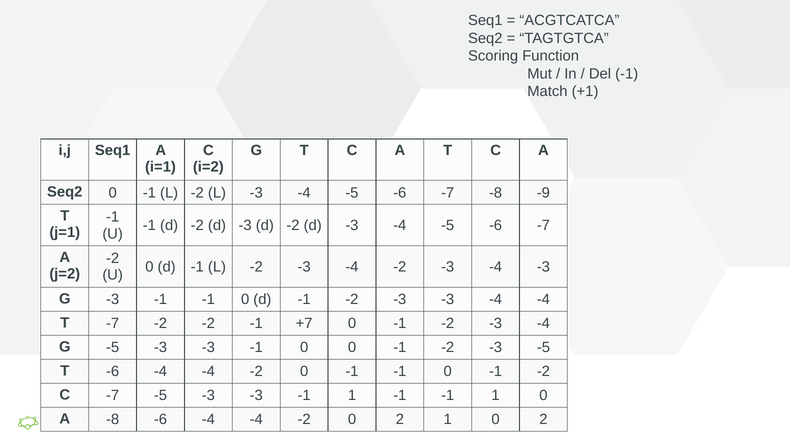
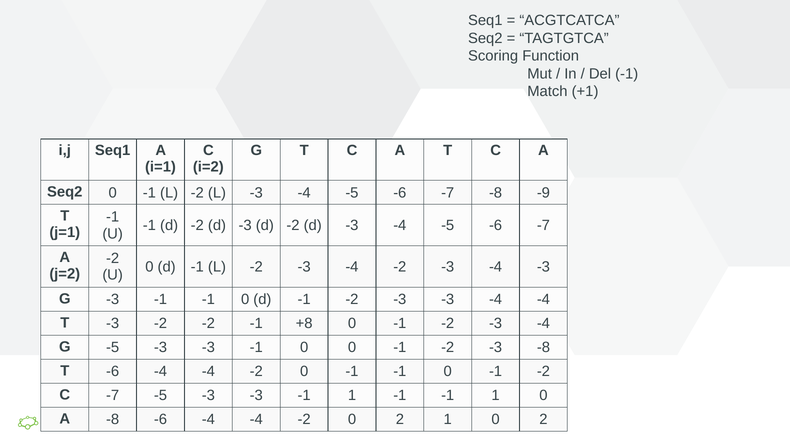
T -7: -7 -> -3 (113, 324)
+7: +7 -> +8 (304, 324)
-3 -5: -5 -> -8 (543, 348)
